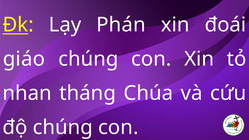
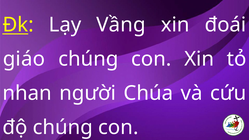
Phán: Phán -> Vầng (121, 25)
tháng: tháng -> người (88, 93)
